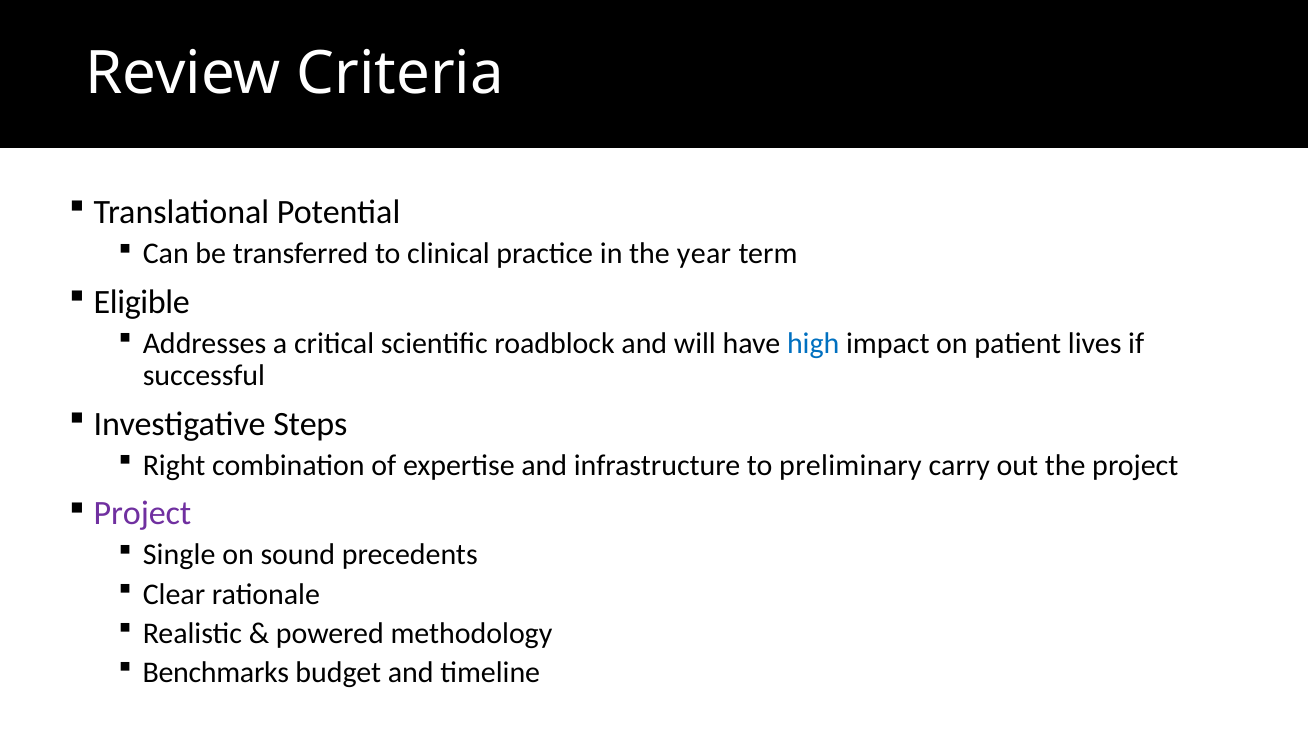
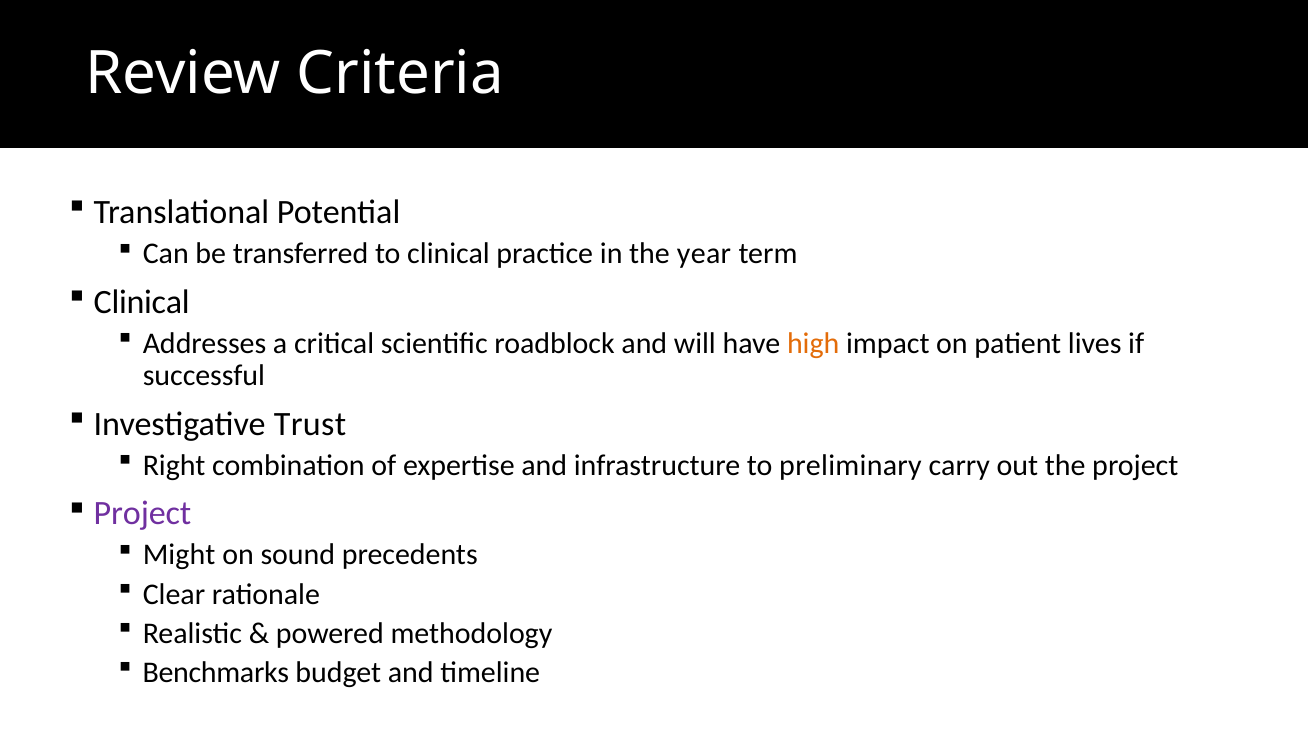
Eligible: Eligible -> Clinical (142, 302)
high colour: blue -> orange (813, 343)
Steps: Steps -> Trust (310, 424)
Single: Single -> Might (179, 555)
